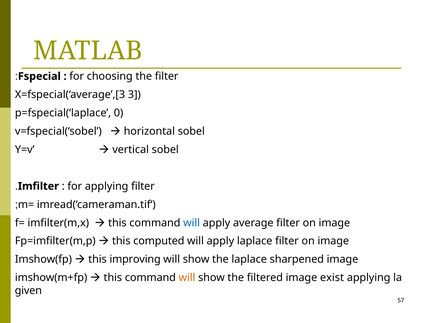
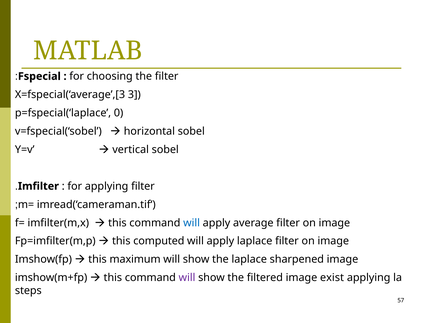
improving: improving -> maximum (135, 259)
will colour: orange -> purple (187, 277)
given: given -> steps (28, 290)
